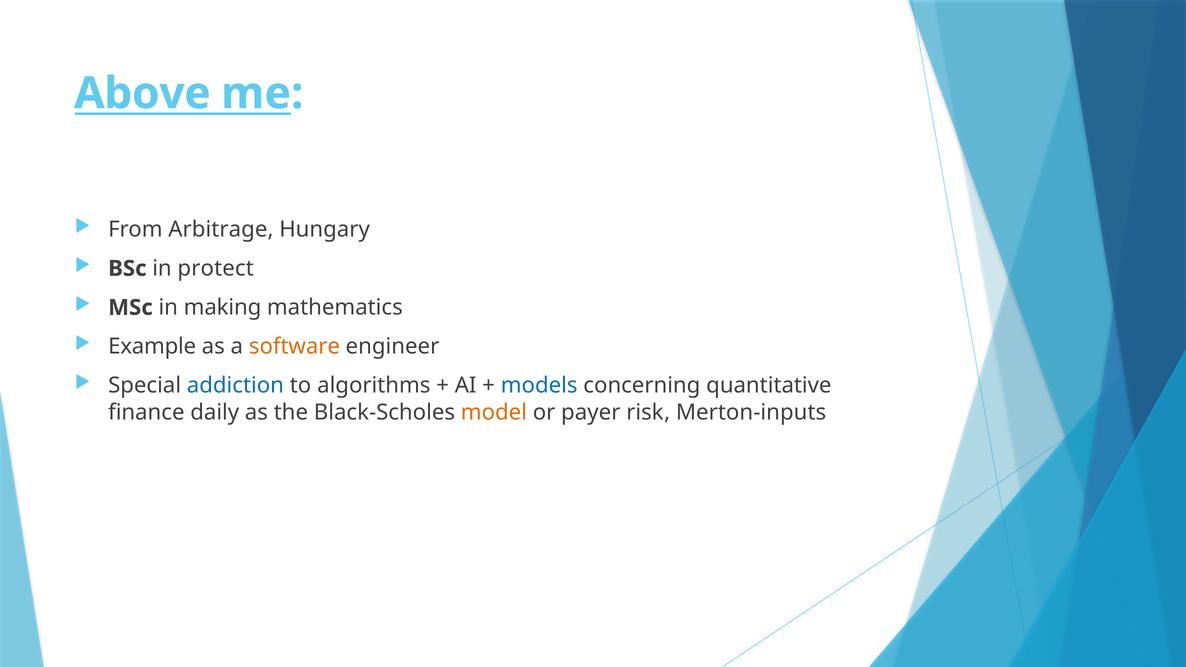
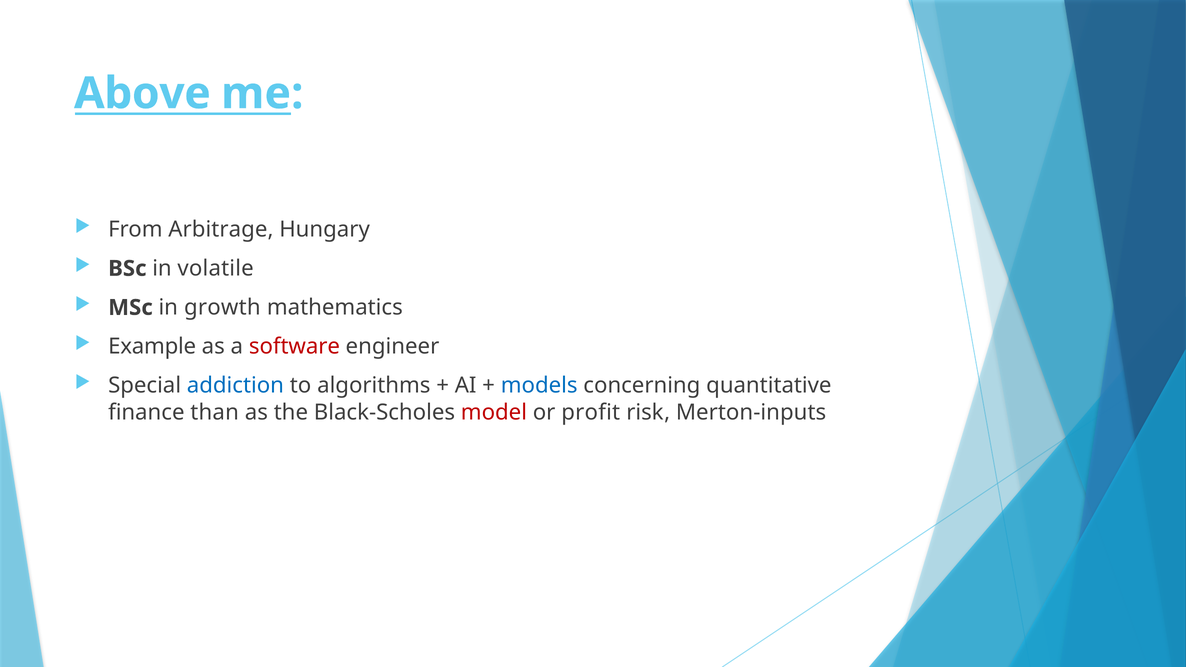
protect: protect -> volatile (216, 269)
making: making -> growth (222, 308)
software colour: orange -> red (294, 347)
daily: daily -> than (215, 412)
model colour: orange -> red (494, 412)
payer: payer -> profit (591, 412)
